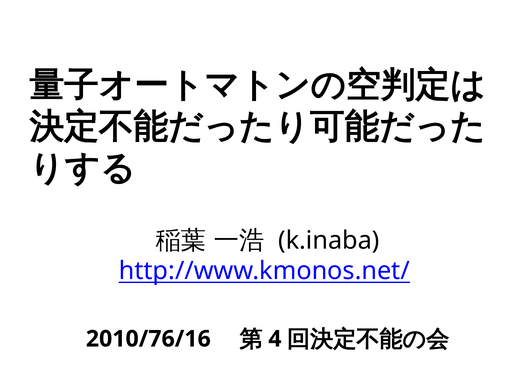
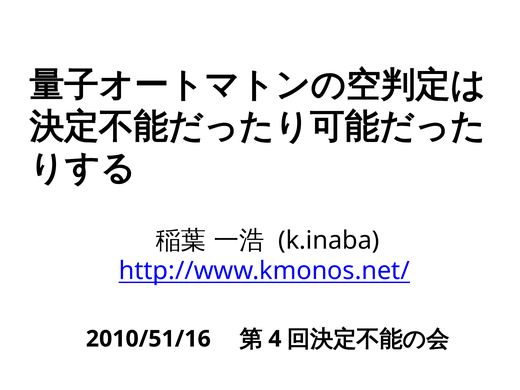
2010/76/16: 2010/76/16 -> 2010/51/16 (148, 339)
